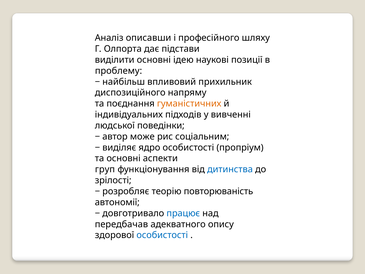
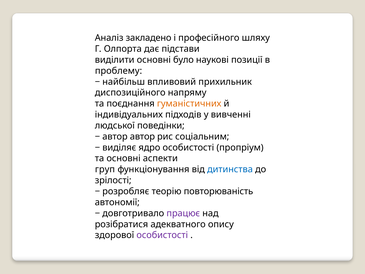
описавши: описавши -> закладено (149, 38)
ідею: ідею -> було (183, 60)
автор може: може -> автор (142, 136)
працює colour: blue -> purple (183, 213)
передбачав: передбачав -> розібратися (121, 224)
особистості colour: blue -> purple (162, 235)
